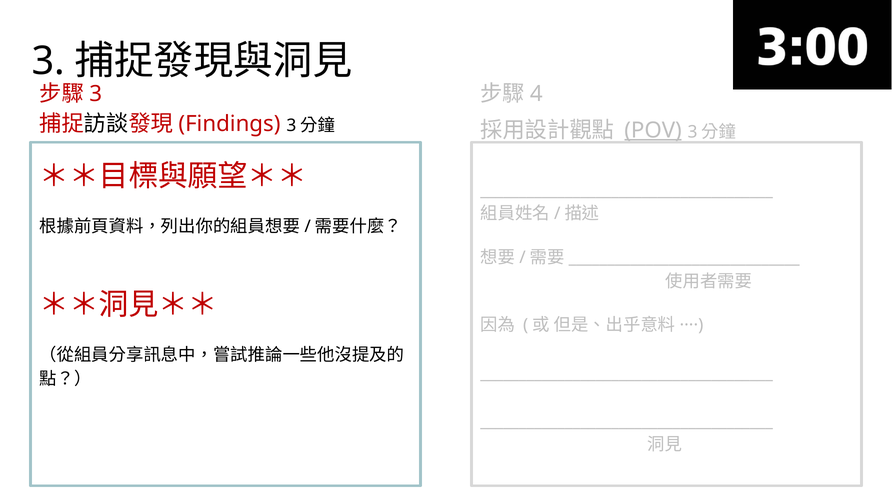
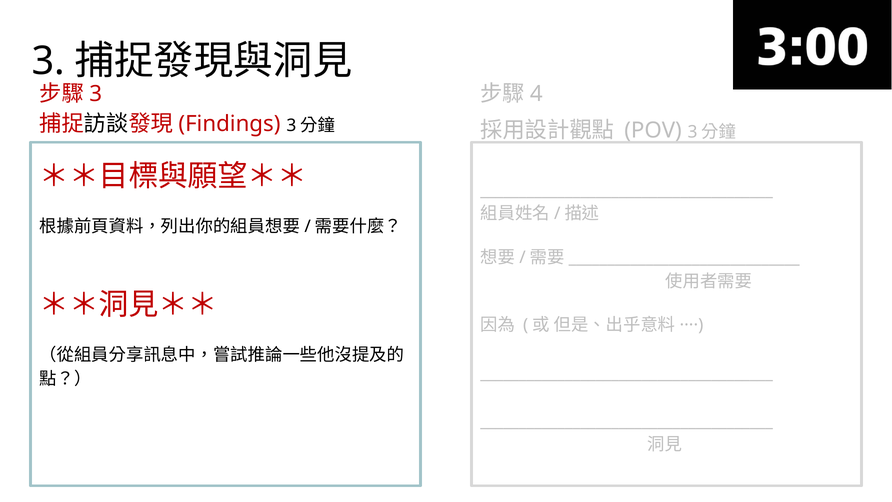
POV underline: present -> none (653, 130)
